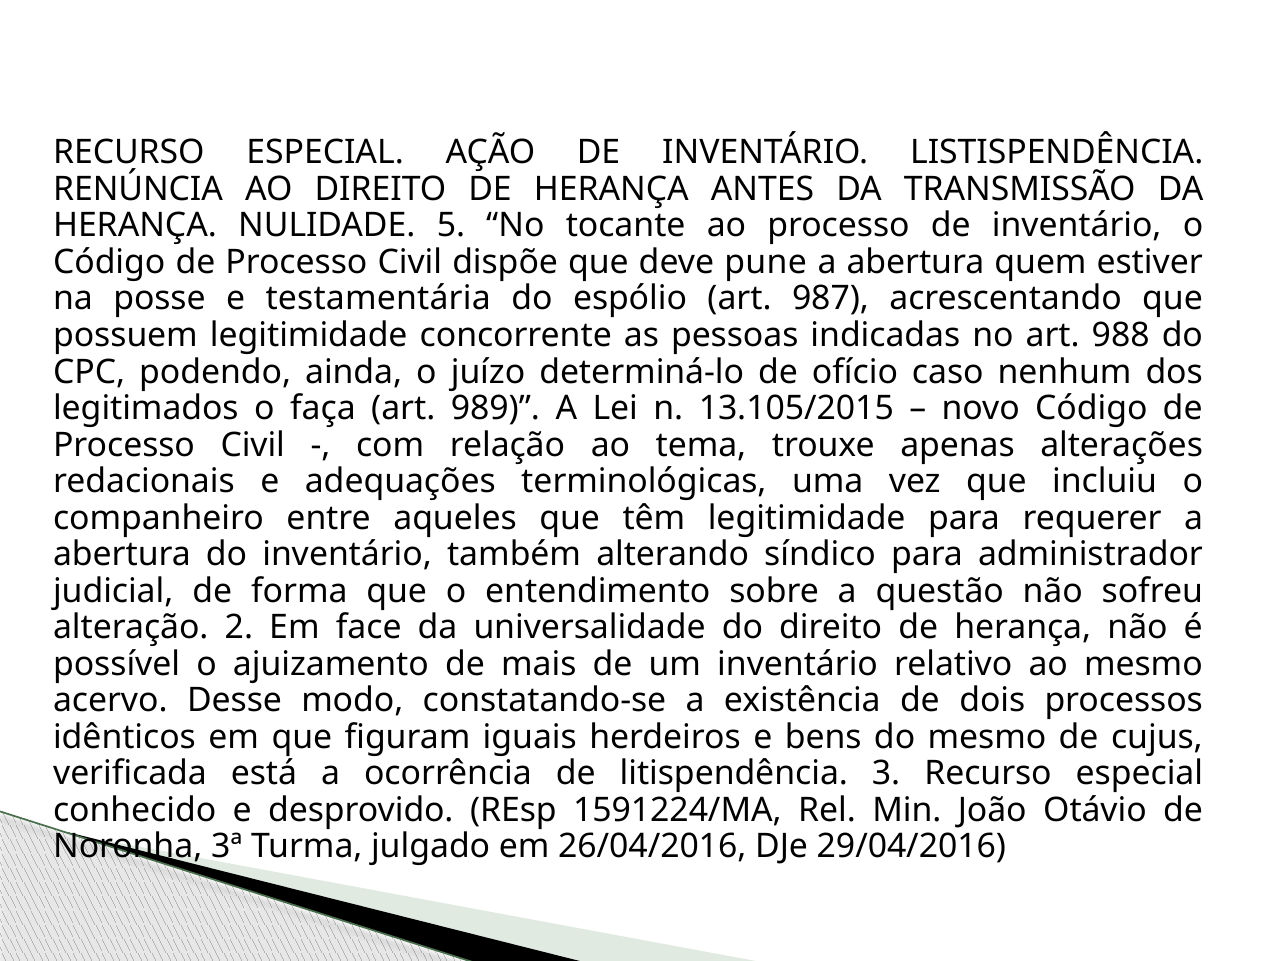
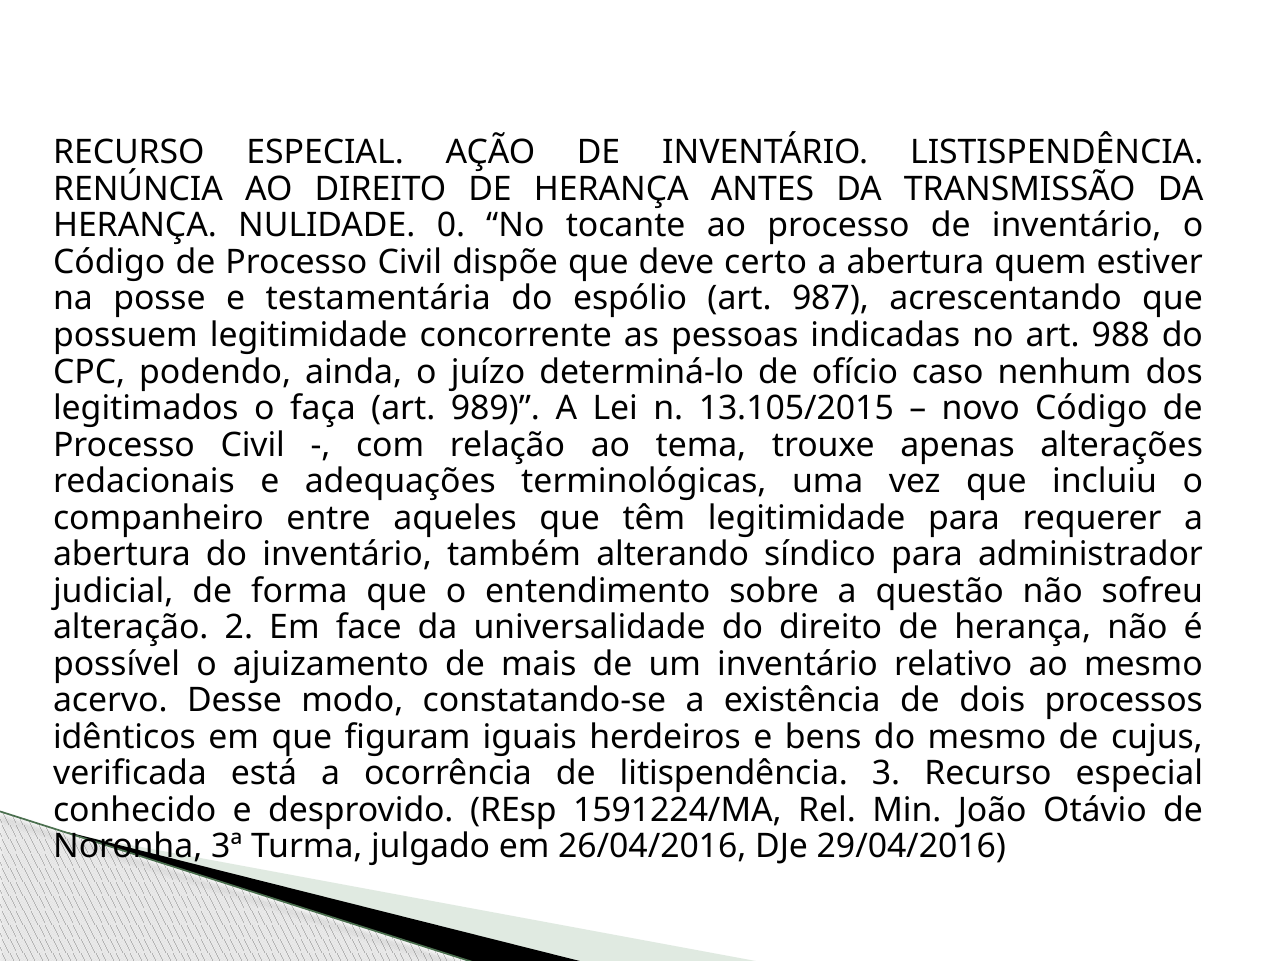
5: 5 -> 0 (451, 226)
pune: pune -> certo (766, 262)
